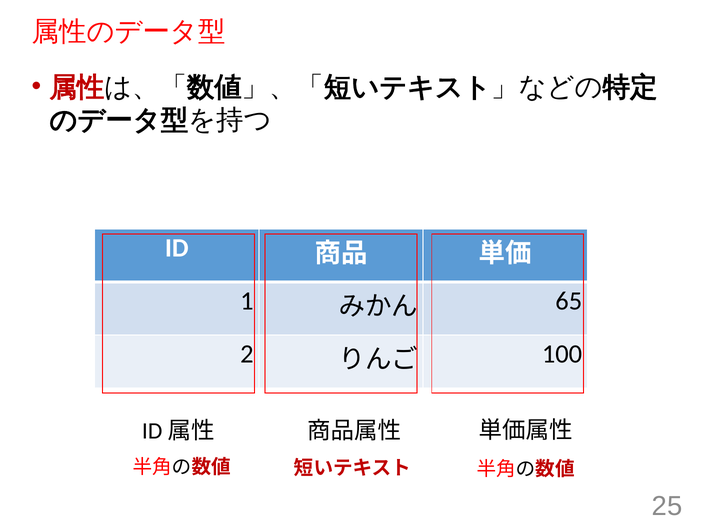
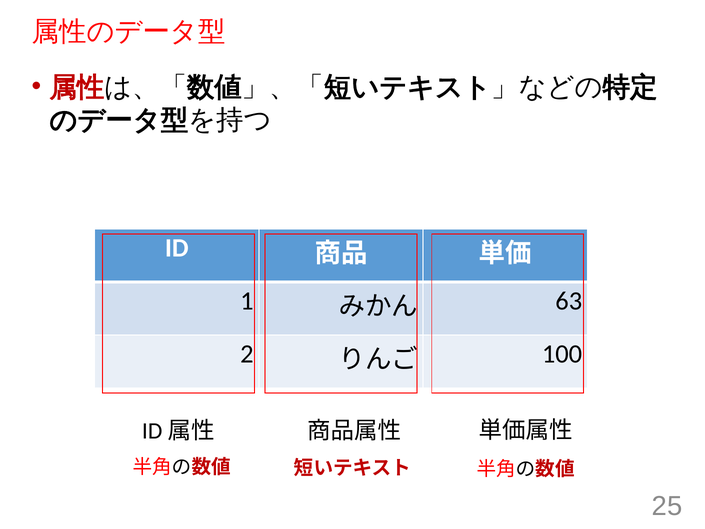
65: 65 -> 63 (569, 301)
